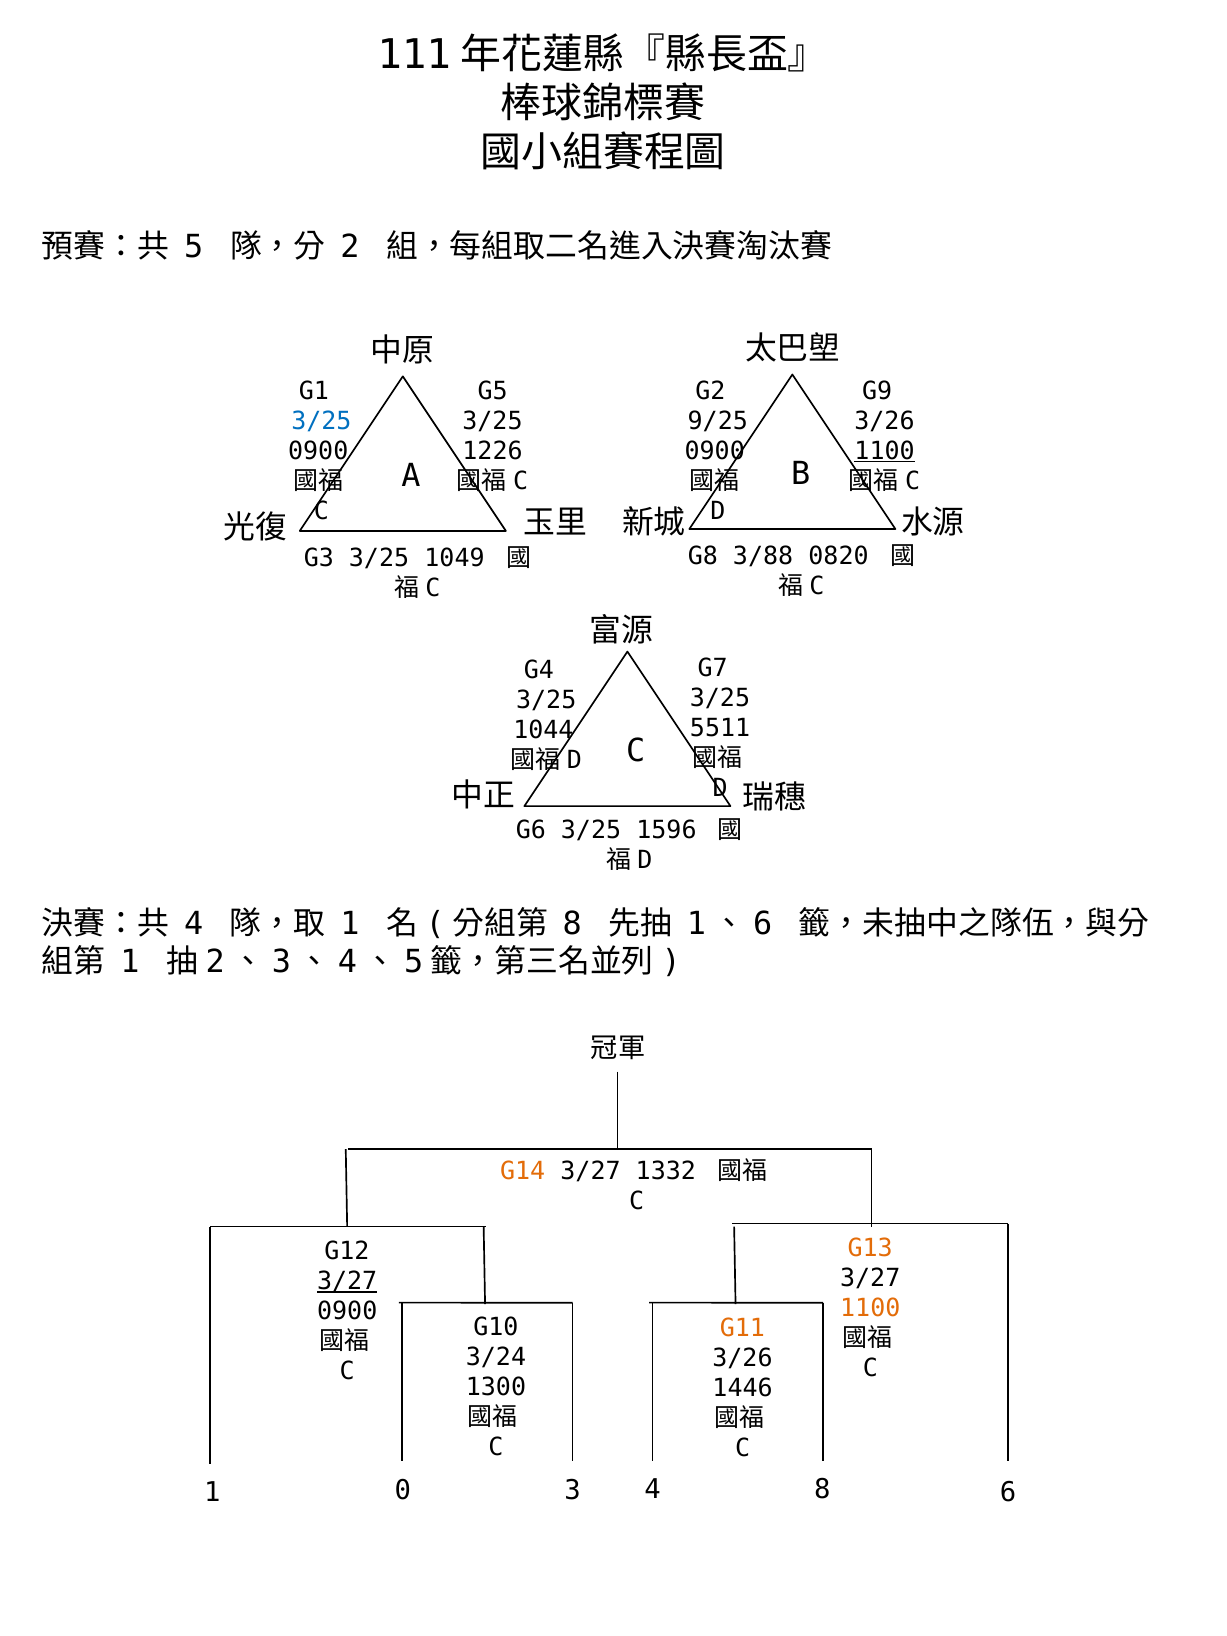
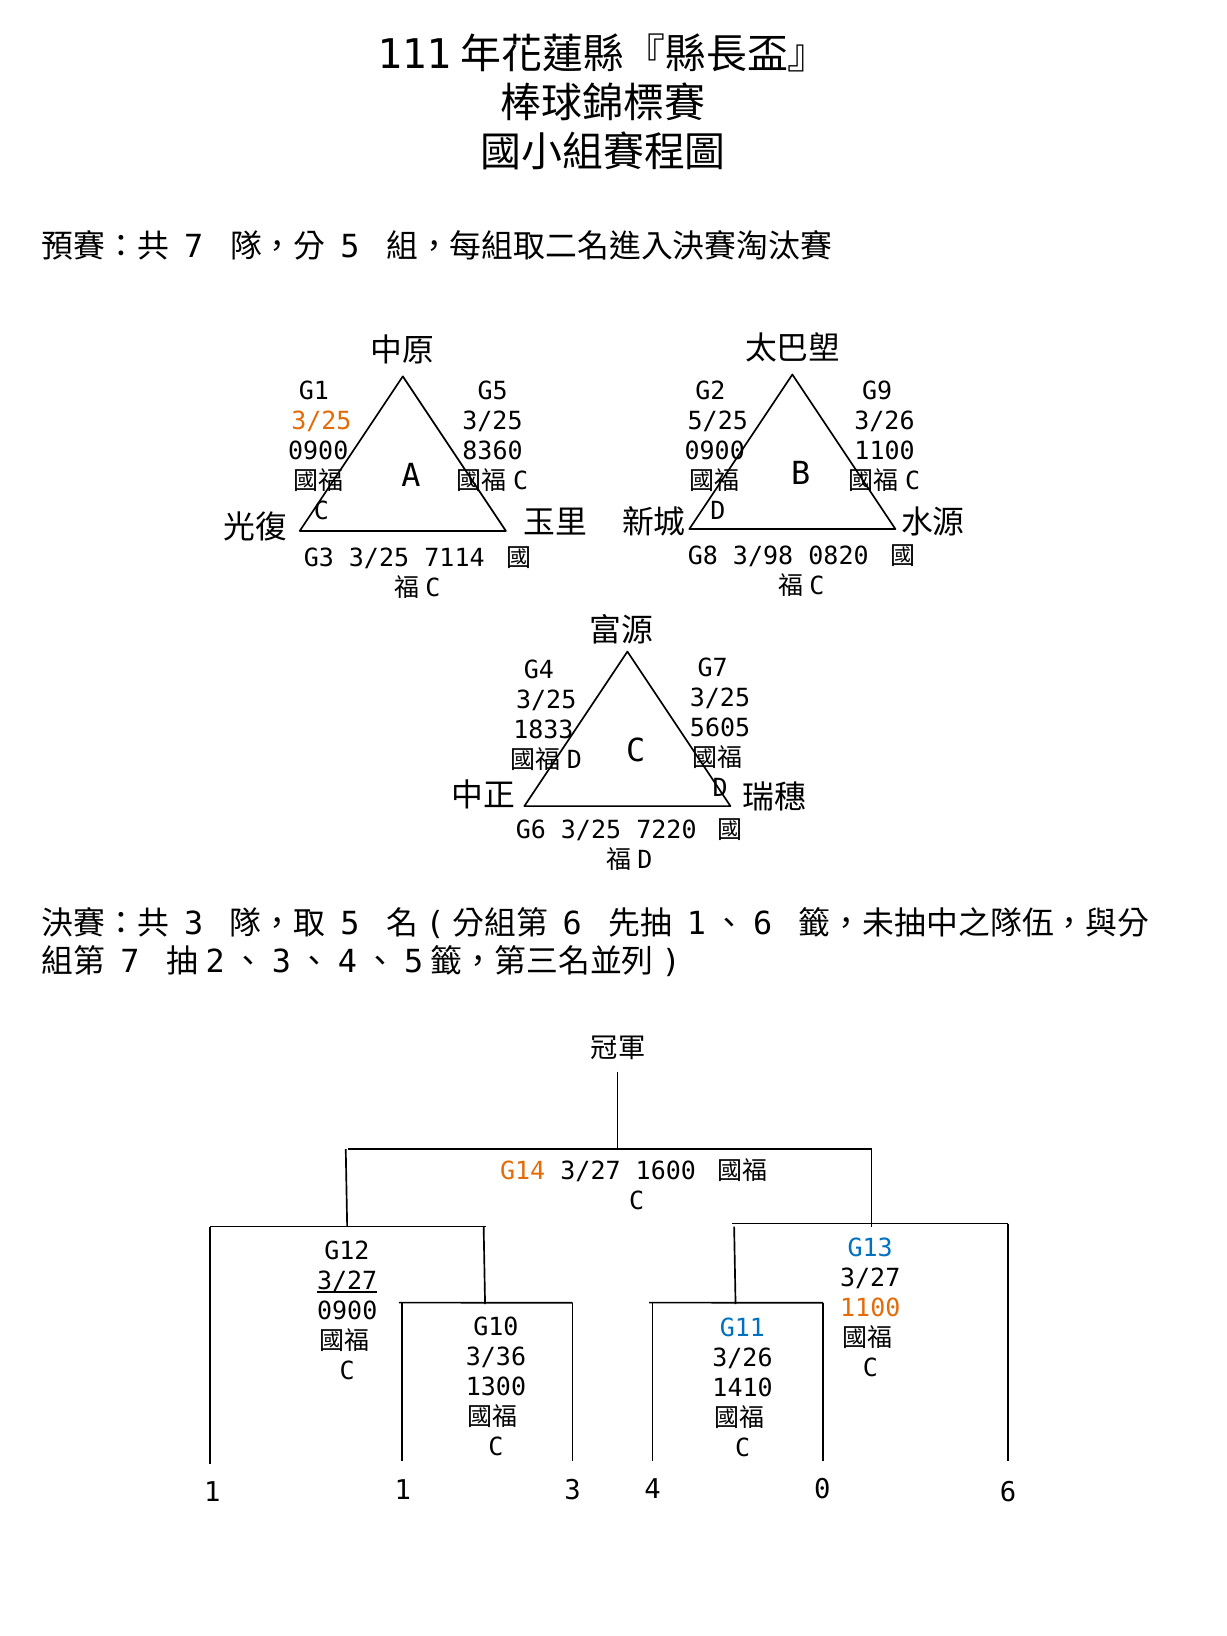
5: 5 -> 7 (194, 247)
2: 2 -> 5 (350, 247)
3/25 colour: blue -> orange (321, 421)
9/25: 9/25 -> 5/25 (718, 421)
1226: 1226 -> 8360 (493, 451)
1100 underline: present -> none (885, 451)
3/88: 3/88 -> 3/98 (763, 556)
1049: 1049 -> 7114 (455, 558)
5511: 5511 -> 5605 (720, 728)
1044: 1044 -> 1833 (543, 730)
1596: 1596 -> 7220 (666, 830)
4: 4 -> 3 (194, 924)
1: 1 -> 5 (350, 924)
8: 8 -> 6 (572, 924)
1: 1 -> 7 (130, 962)
1332: 1332 -> 1600 (666, 1171)
G13 colour: orange -> blue (870, 1248)
G11 colour: orange -> blue (742, 1328)
3/24: 3/24 -> 3/36 (496, 1357)
1446: 1446 -> 1410 (743, 1388)
1 0: 0 -> 1 (403, 1490)
4 8: 8 -> 0 (822, 1490)
